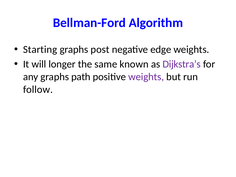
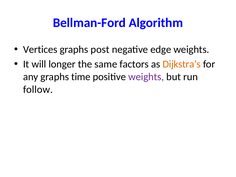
Starting: Starting -> Vertices (40, 50)
known: known -> factors (134, 64)
Dijkstra’s colour: purple -> orange (182, 64)
path: path -> time (81, 77)
